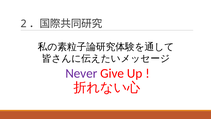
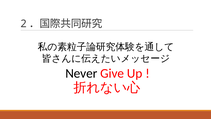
Never colour: purple -> black (81, 73)
